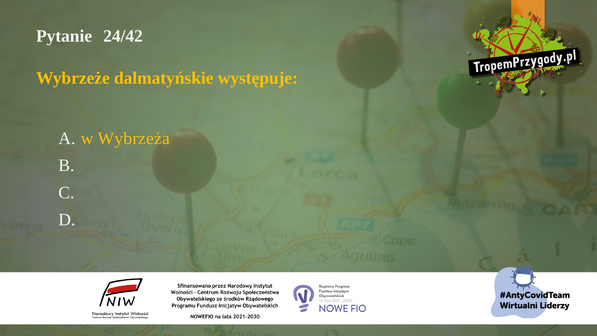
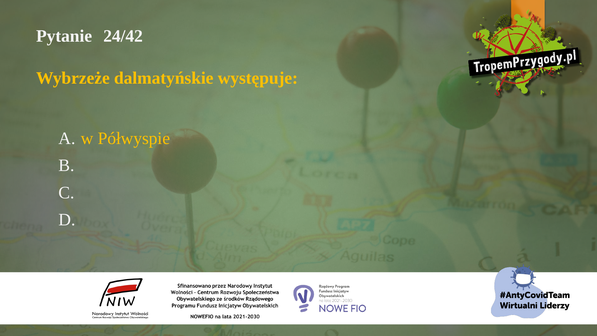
Wybrzeża: Wybrzeża -> Półwyspie (134, 138)
